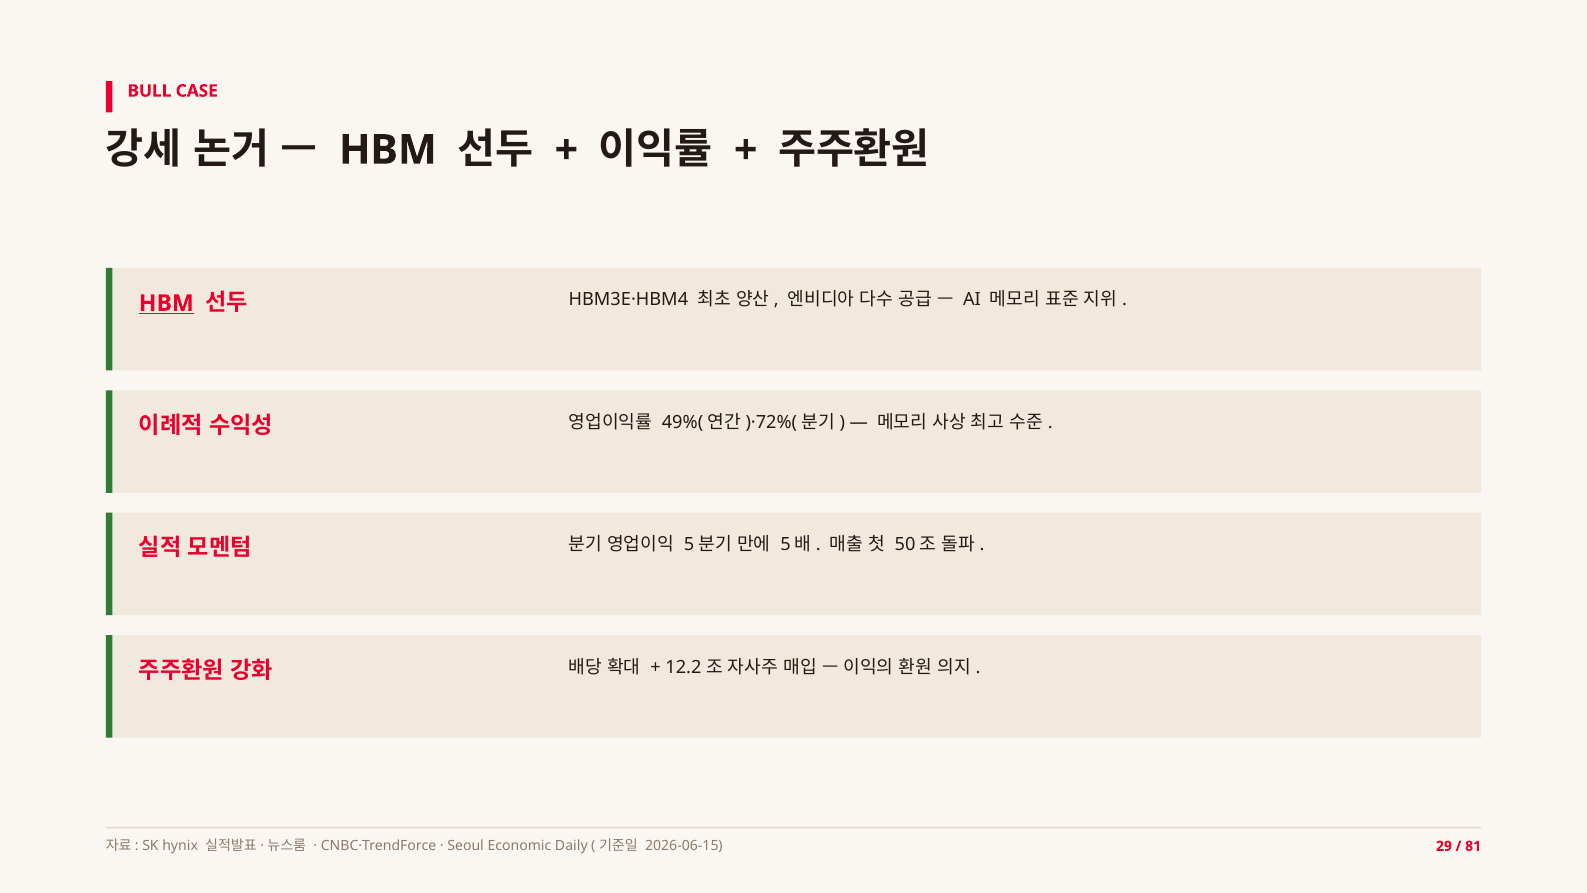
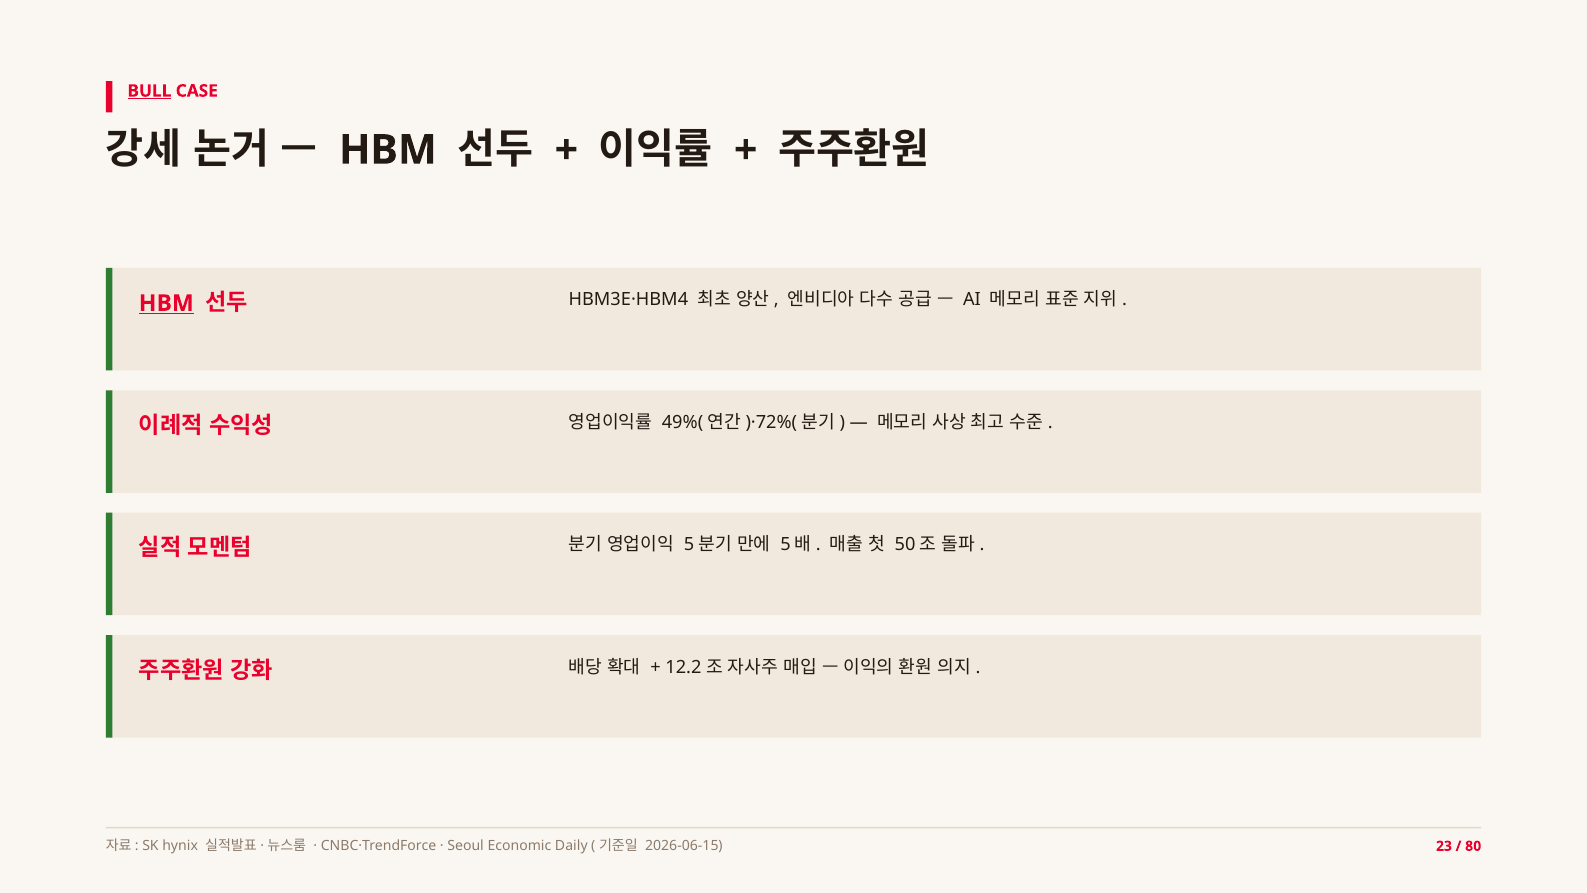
BULL underline: none -> present (149, 91)
29: 29 -> 23 (1444, 846)
81: 81 -> 80 (1473, 846)
